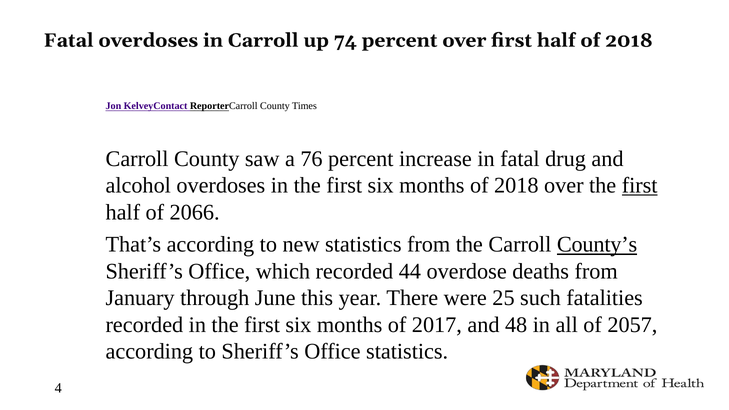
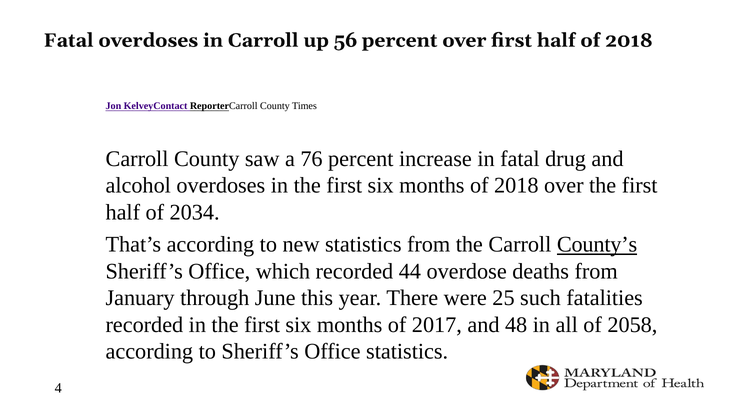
74: 74 -> 56 (346, 40)
first underline: present -> none (640, 185)
2066: 2066 -> 2034 (195, 212)
2057: 2057 -> 2058 (632, 325)
